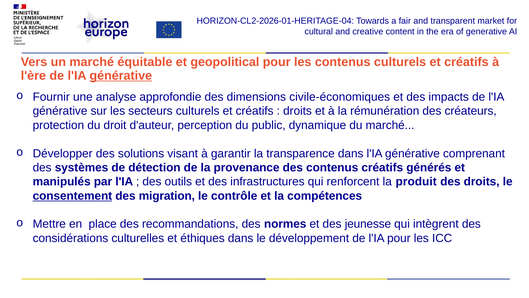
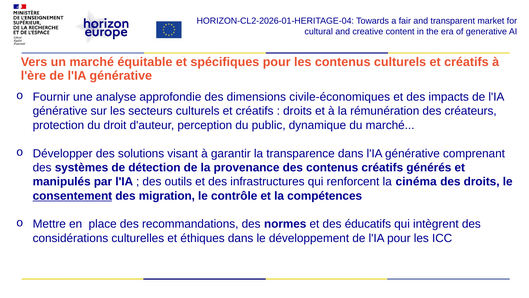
geopolitical: geopolitical -> spécifiques (225, 62)
générative underline: present -> none (121, 76)
produit: produit -> cinéma (416, 181)
jeunesse: jeunesse -> éducatifs (368, 224)
